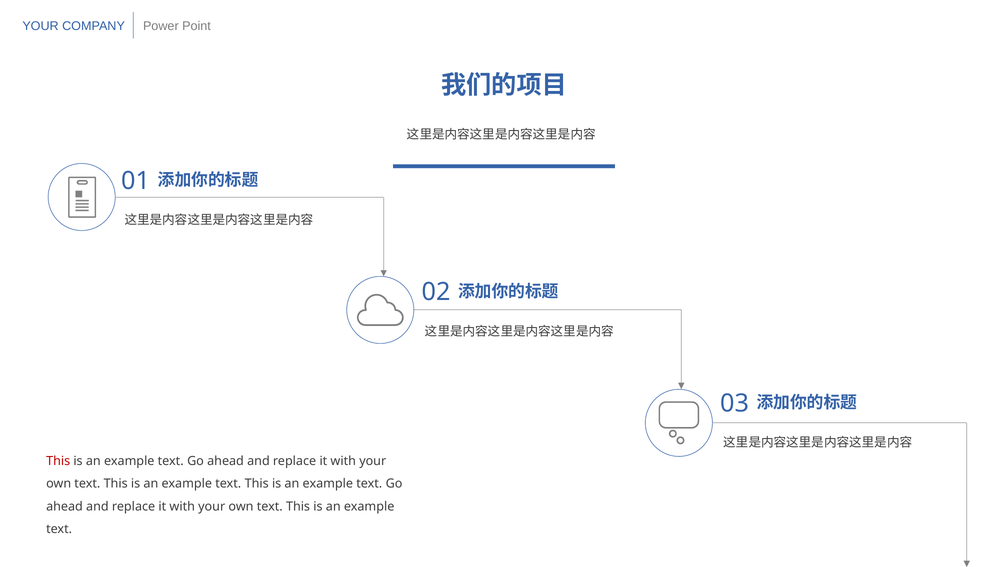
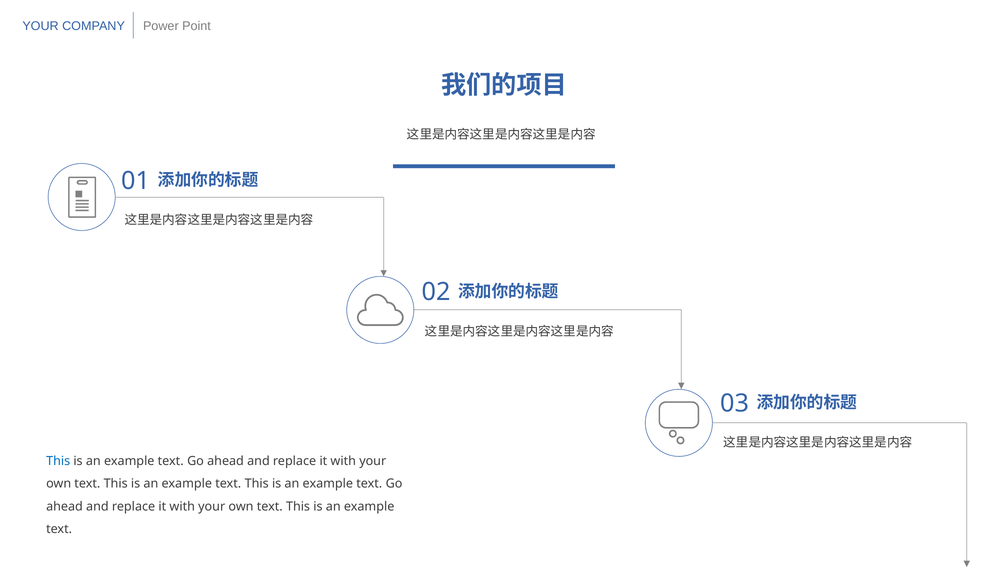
This colour: red -> blue (58, 461)
